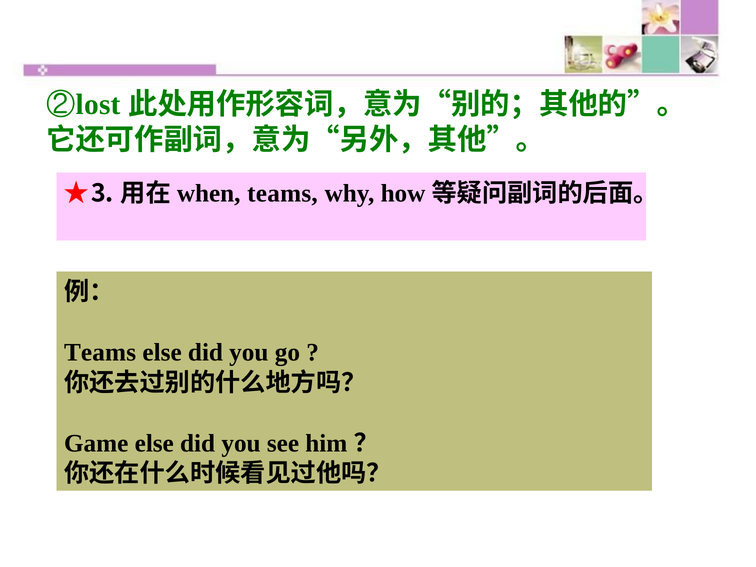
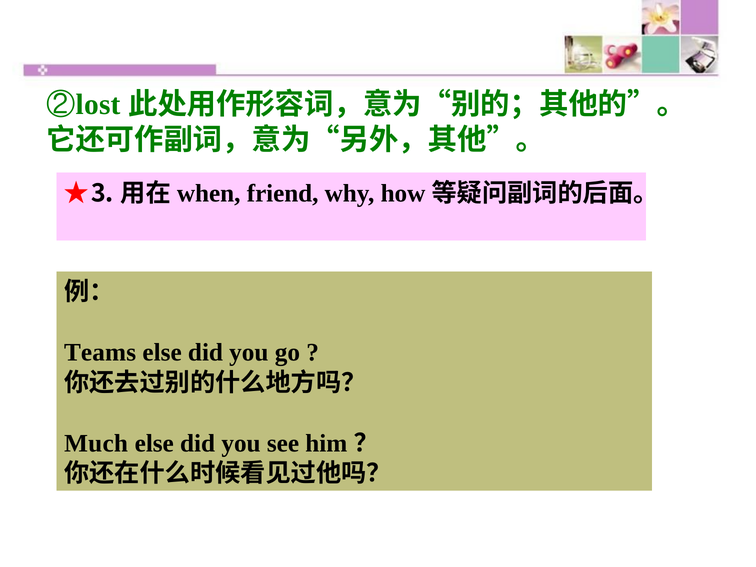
teams: teams -> friend (283, 193)
Game: Game -> Much (96, 443)
